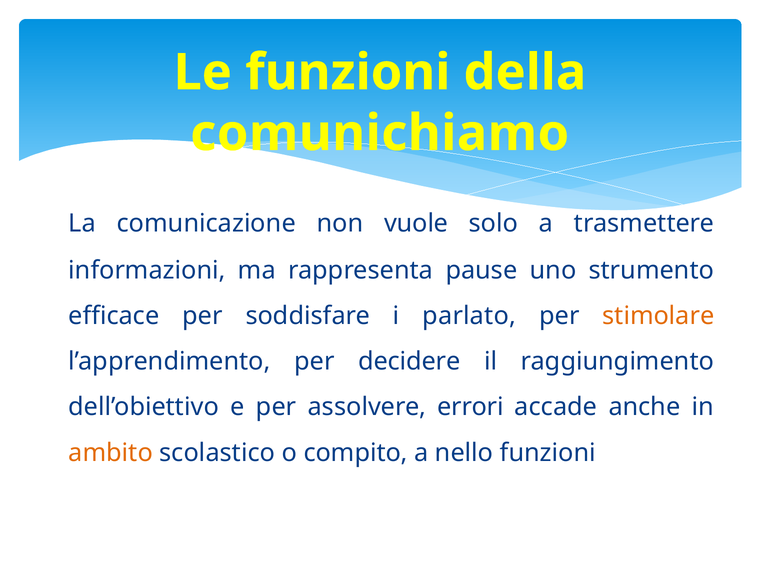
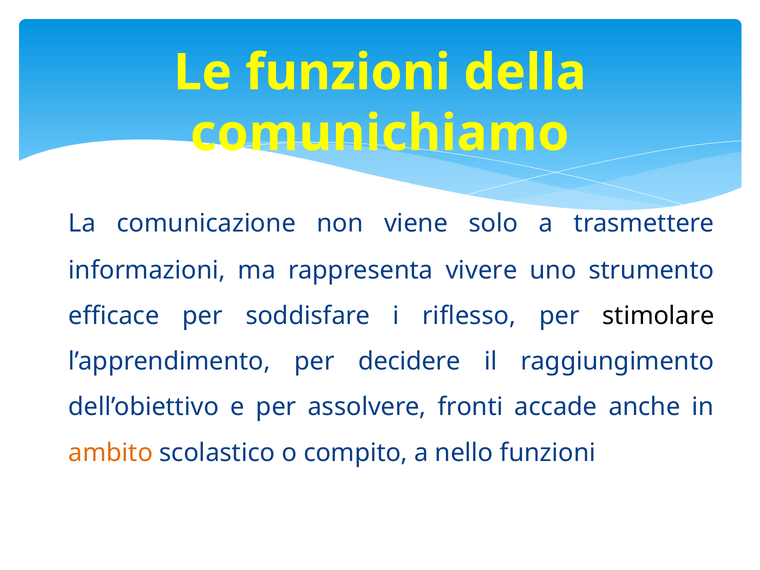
vuole: vuole -> viene (416, 223)
pause: pause -> vivere (481, 270)
parlato: parlato -> riflesso (469, 316)
stimolare colour: orange -> black (658, 316)
errori: errori -> fronti (470, 407)
